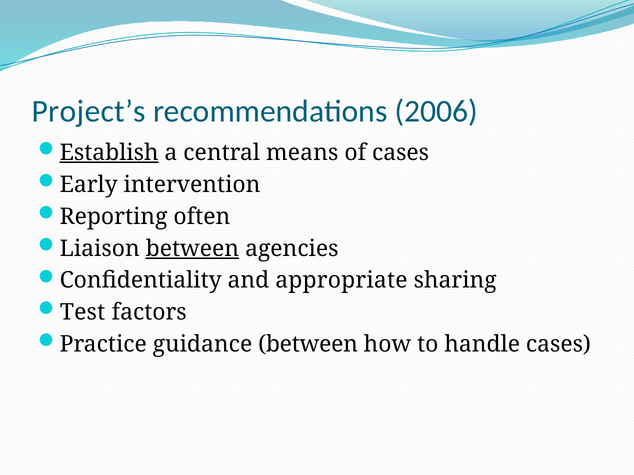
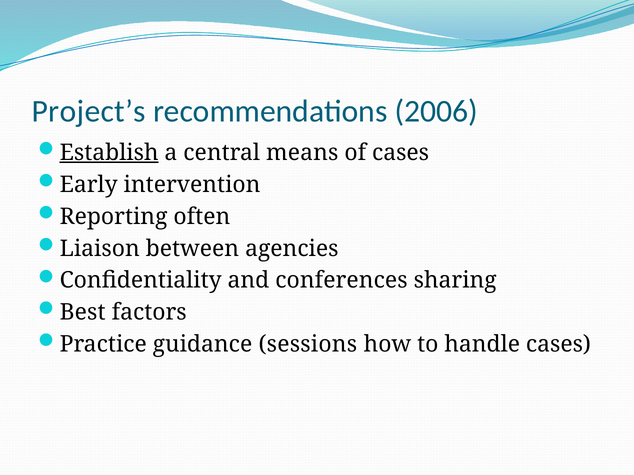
between underline: present -> none (192, 249)
appropriate: appropriate -> conferences (341, 281)
Test: Test -> Best (83, 313)
guidance between: between -> sessions (308, 345)
